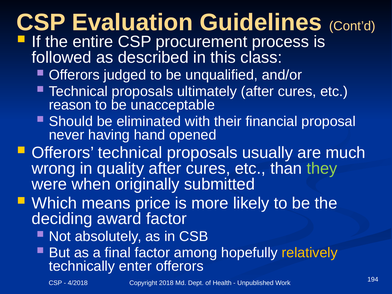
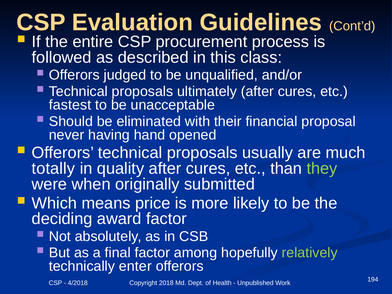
reason: reason -> fastest (70, 105)
wrong: wrong -> totally (53, 168)
relatively colour: yellow -> light green (310, 253)
